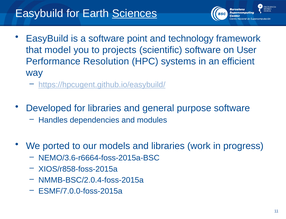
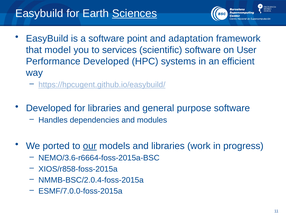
technology: technology -> adaptation (191, 39)
projects: projects -> services (119, 50)
Performance Resolution: Resolution -> Developed (106, 61)
our underline: none -> present (90, 146)
